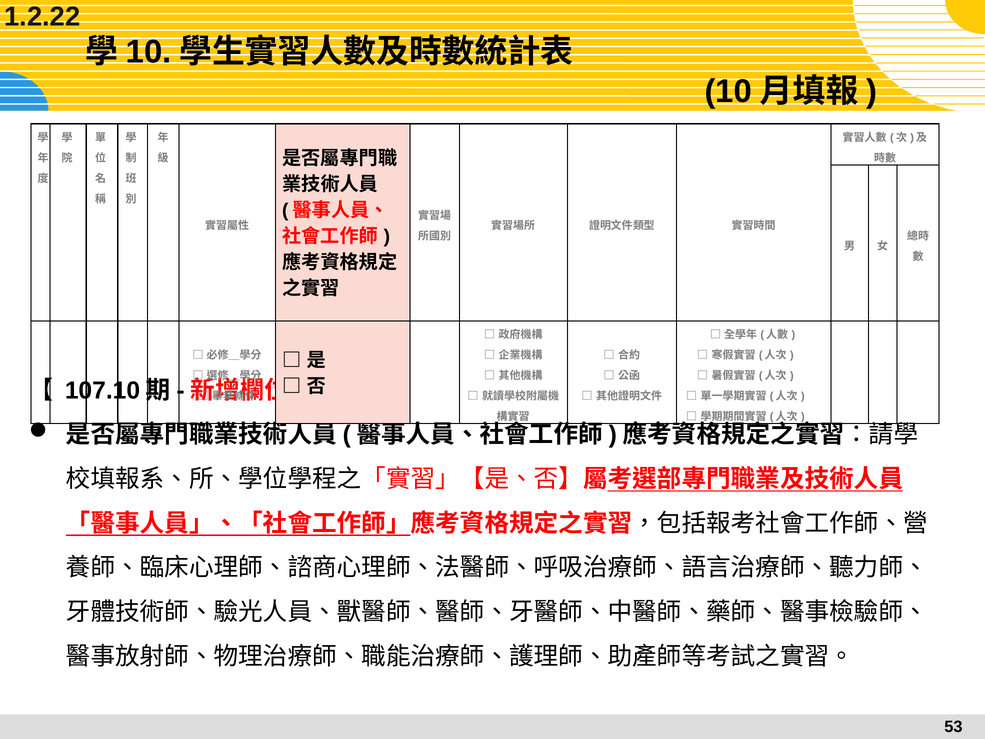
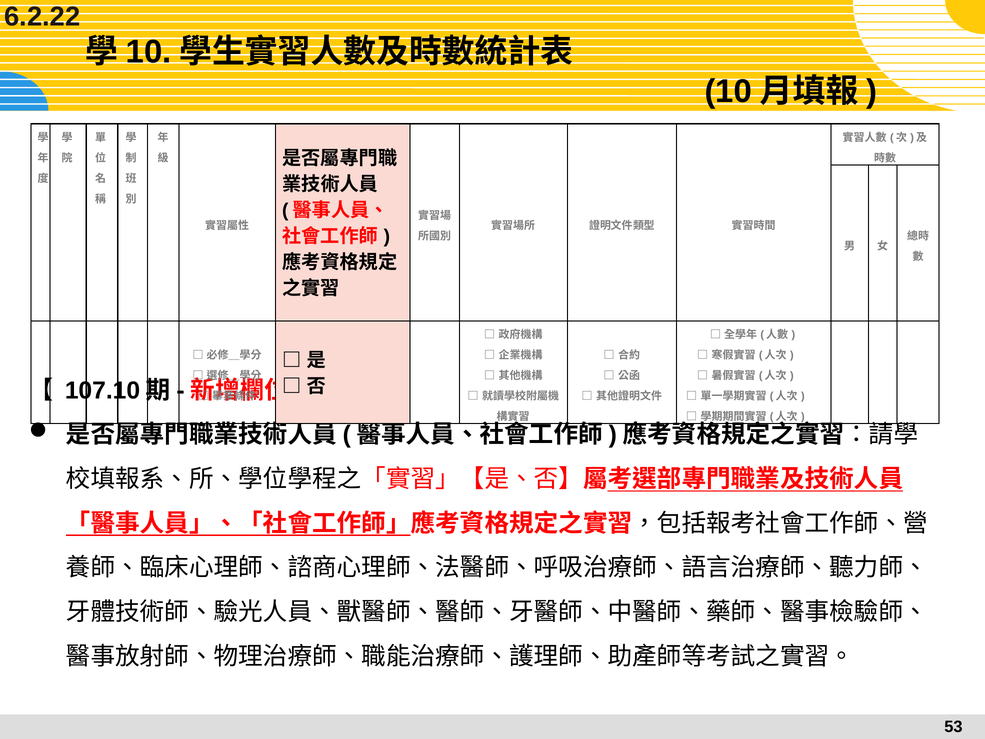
1.2.22: 1.2.22 -> 6.2.22 (42, 17)
